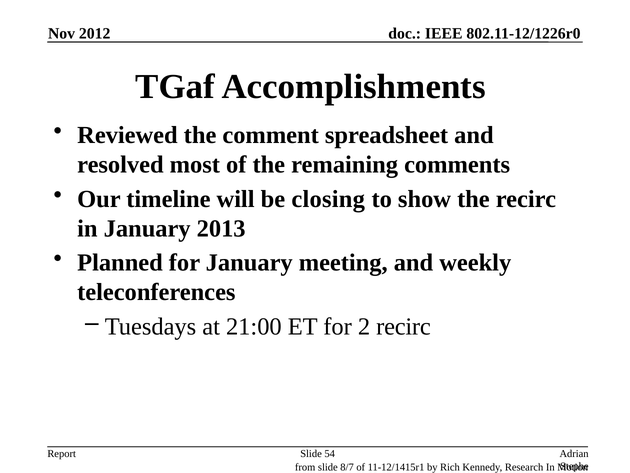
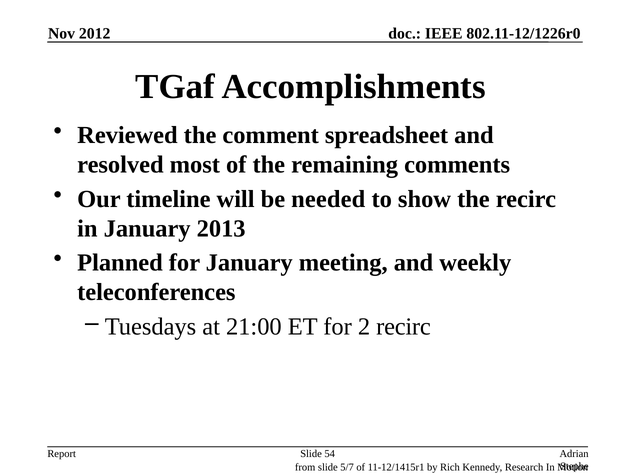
closing: closing -> needed (328, 199)
8/7: 8/7 -> 5/7 (347, 467)
